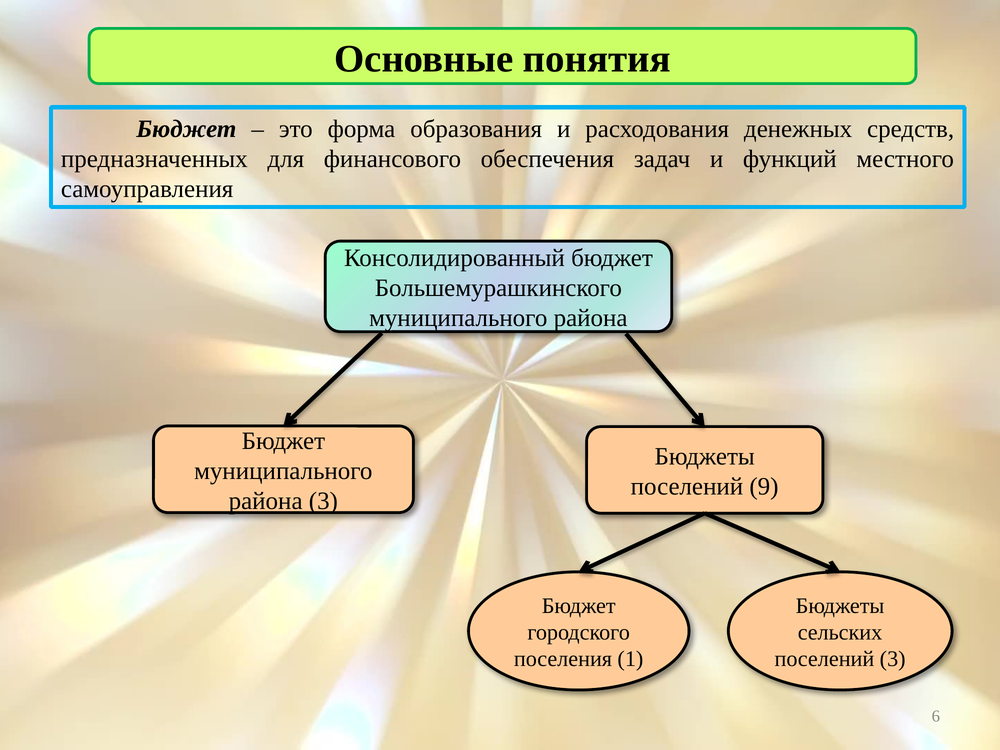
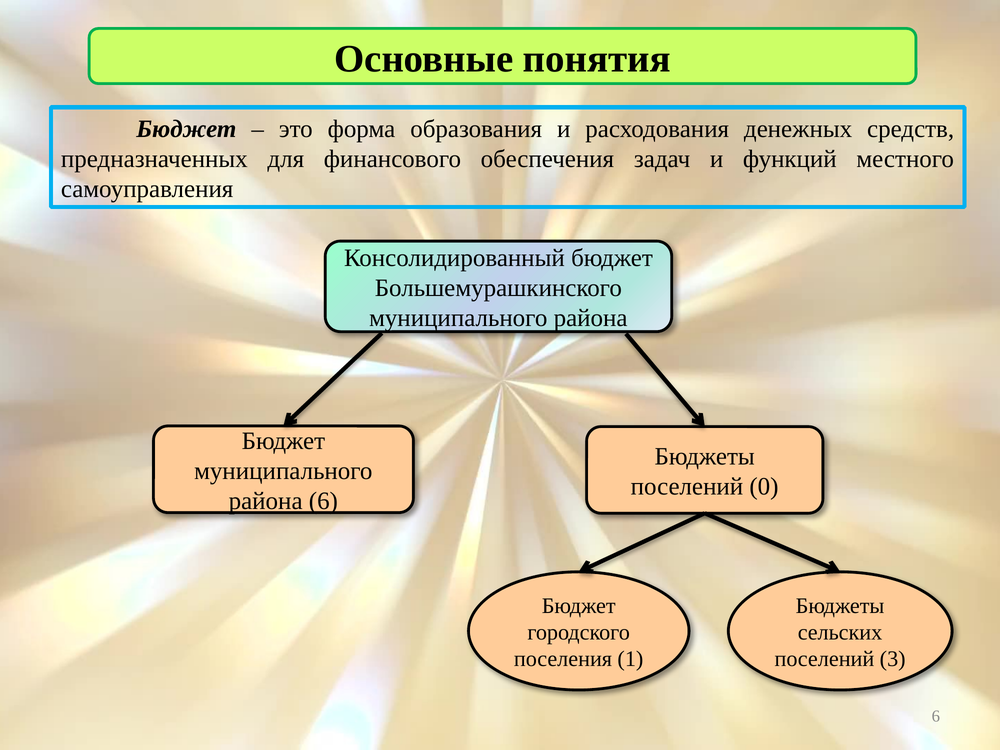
9: 9 -> 0 (764, 487)
района 3: 3 -> 6 (323, 501)
